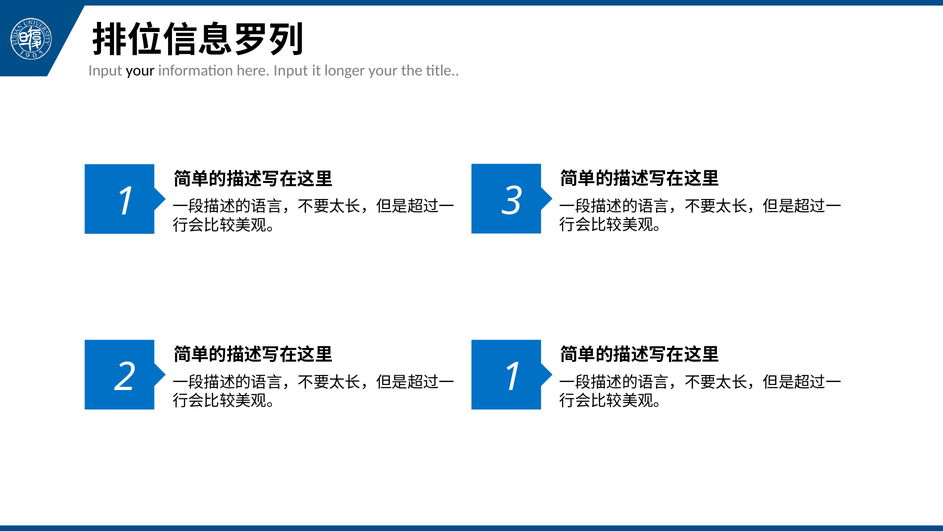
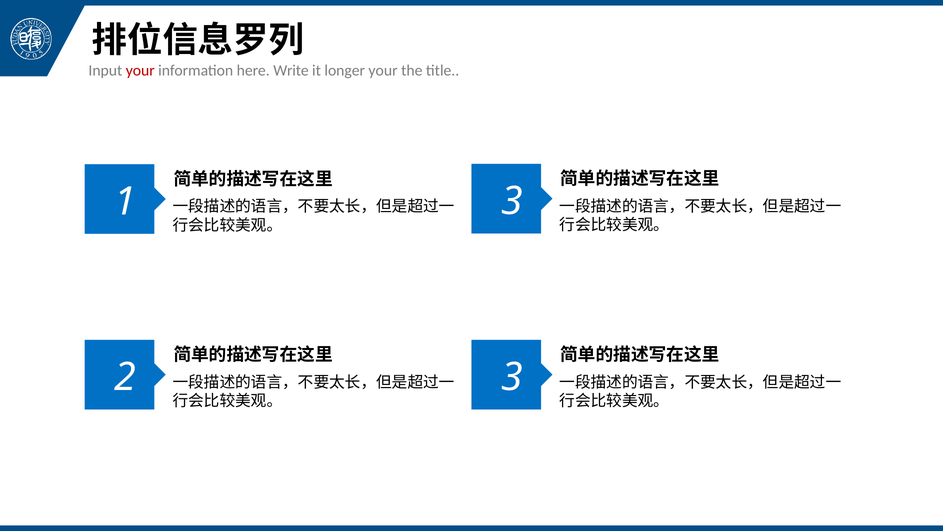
your colour: black -> red (140, 71)
here Input: Input -> Write (291, 71)
1: 1 -> 3 (512, 377)
